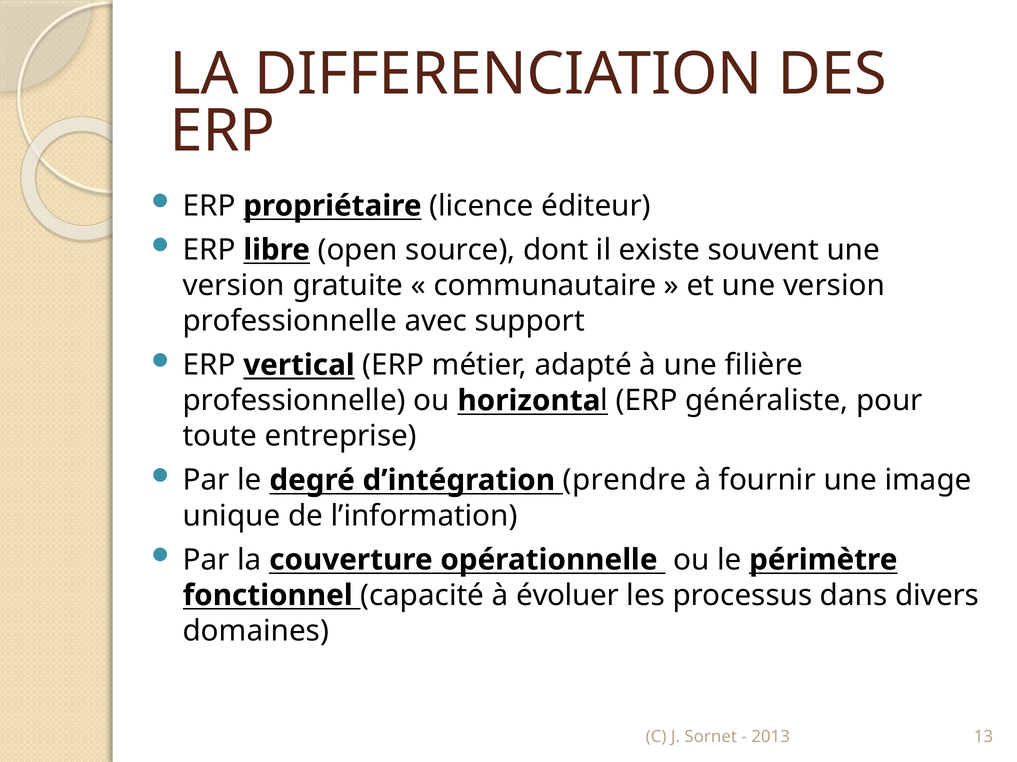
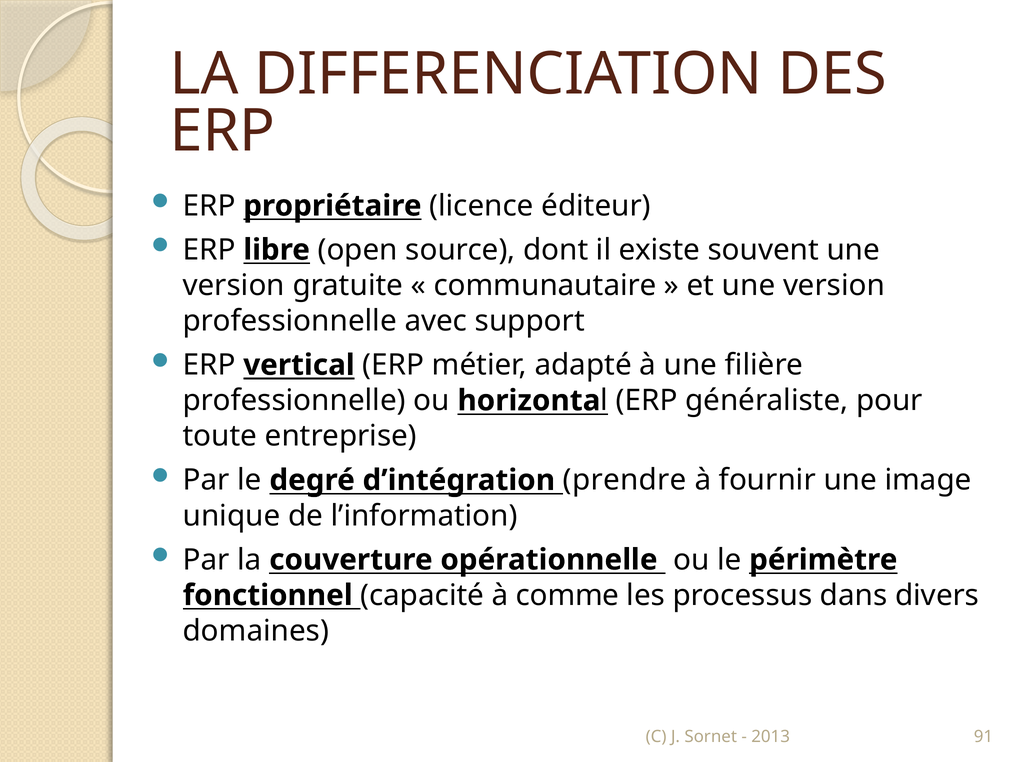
évoluer: évoluer -> comme (568, 596)
13: 13 -> 91 (983, 738)
